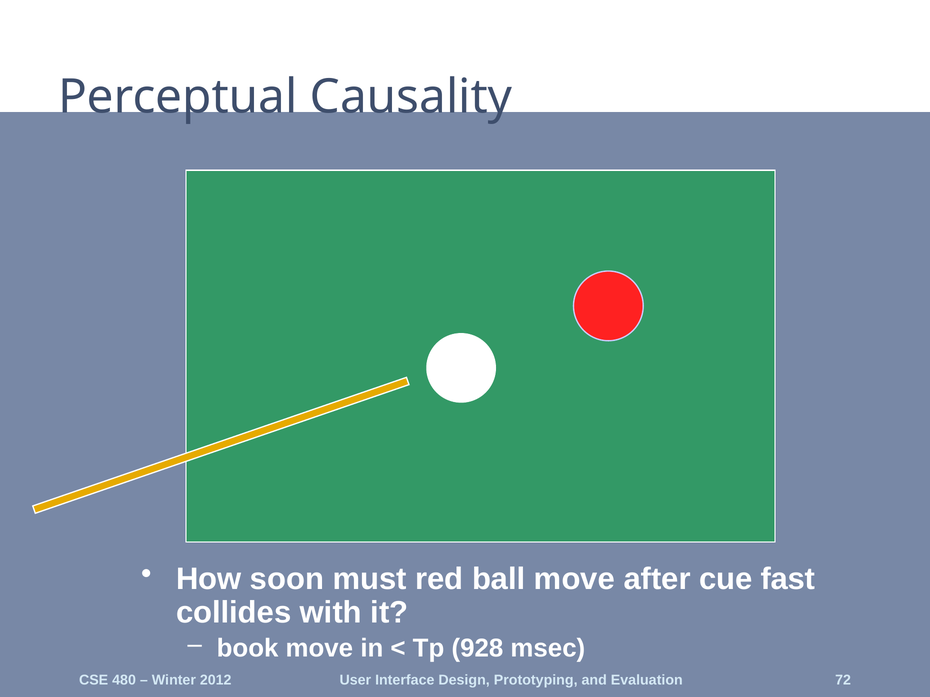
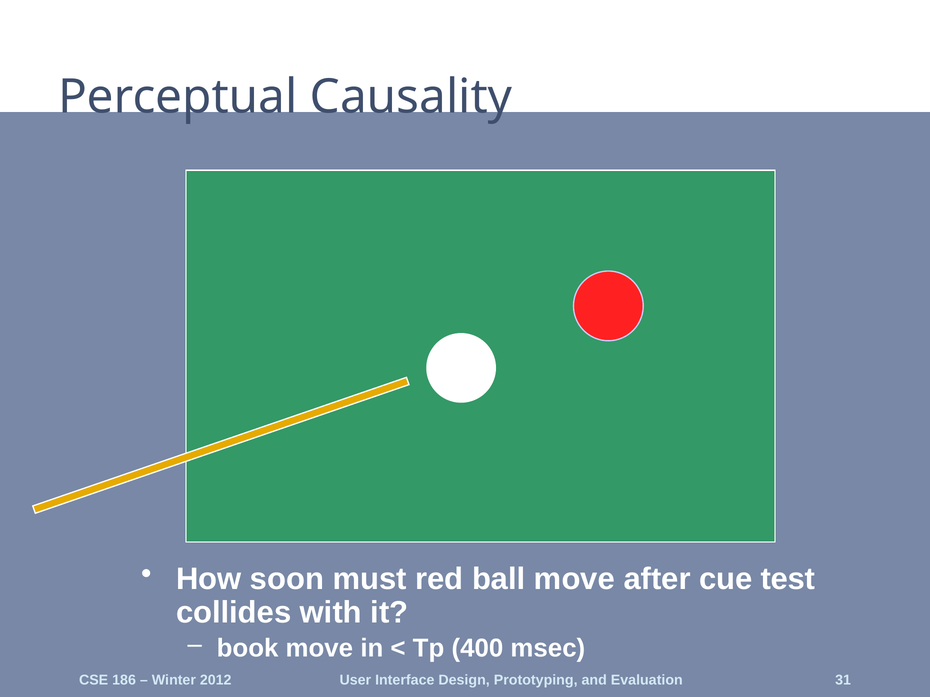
fast: fast -> test (788, 579)
928: 928 -> 400 (477, 649)
480: 480 -> 186 (124, 681)
72: 72 -> 31 (843, 681)
